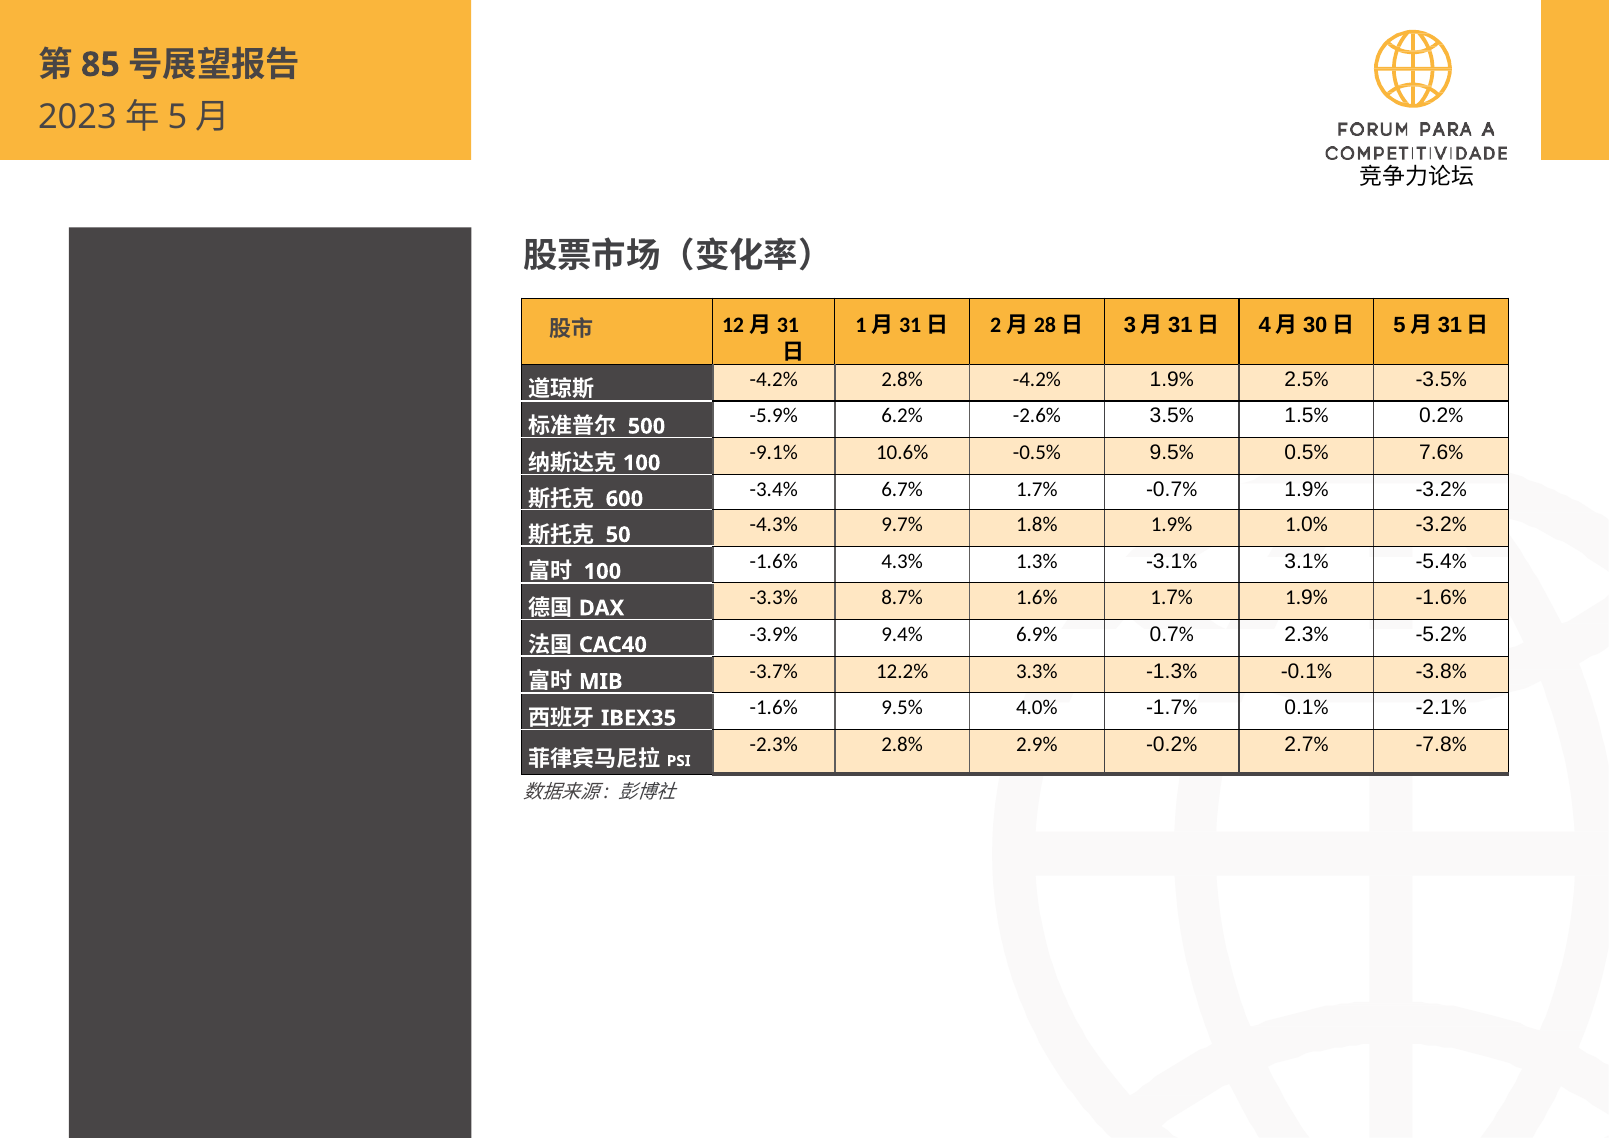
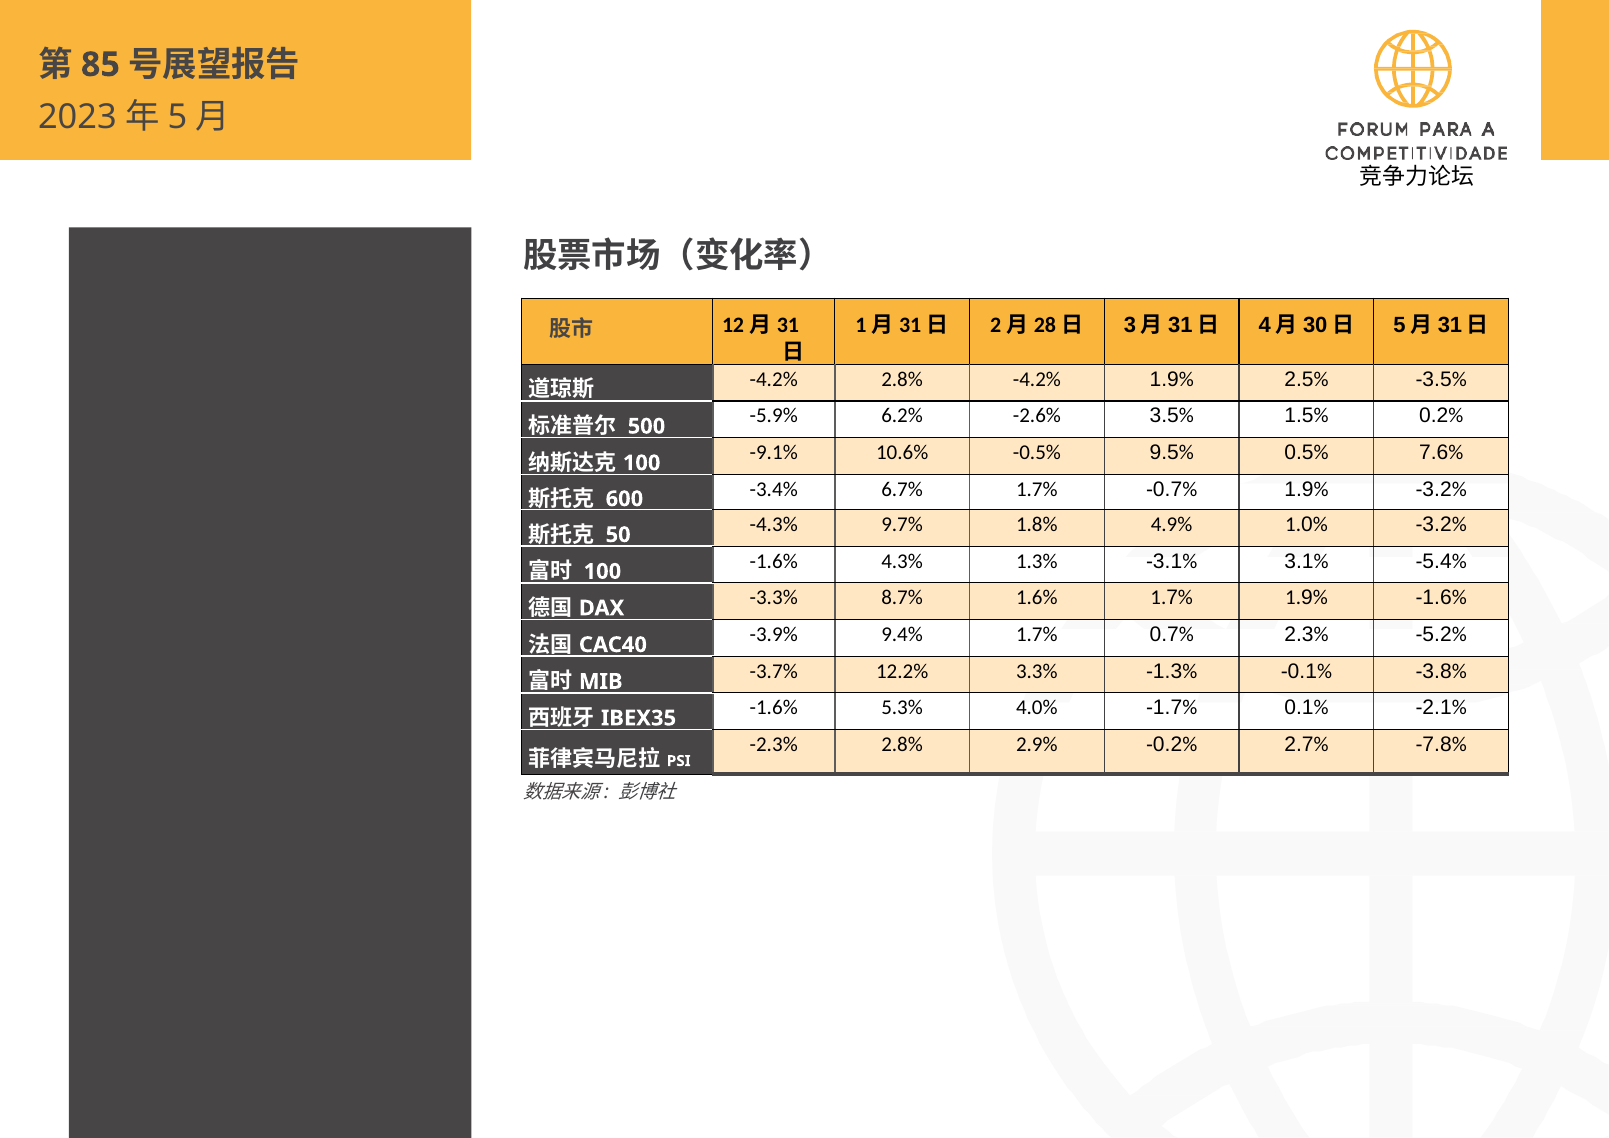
1.8% 1.9%: 1.9% -> 4.9% (1172, 525)
9.4% 6.9%: 6.9% -> 1.7% (1037, 635)
-1.6% 9.5%: 9.5% -> 5.3% (902, 708)
